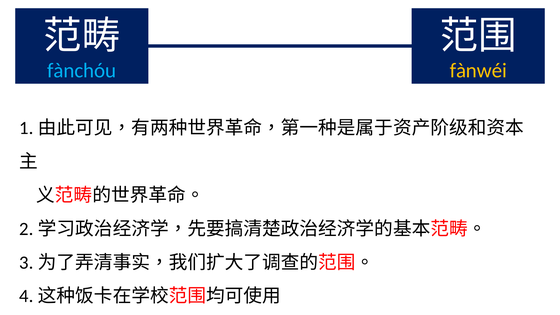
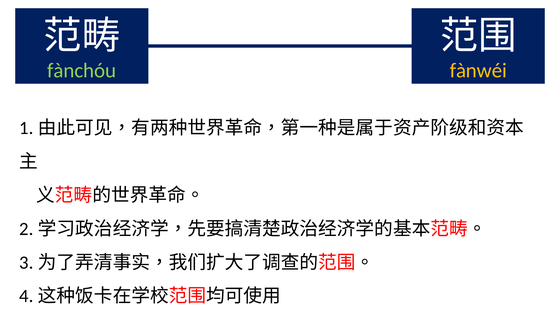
fànchóu colour: light blue -> light green (82, 71)
